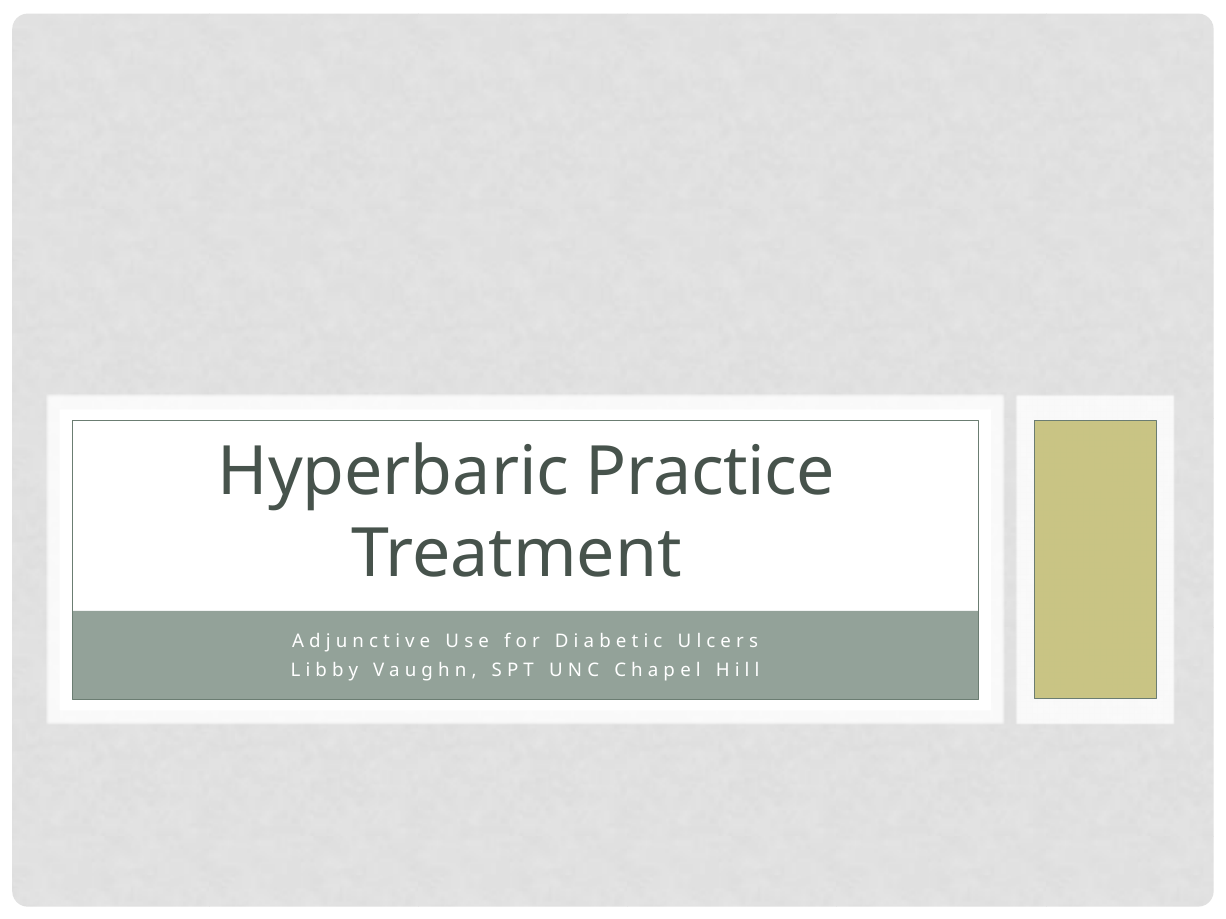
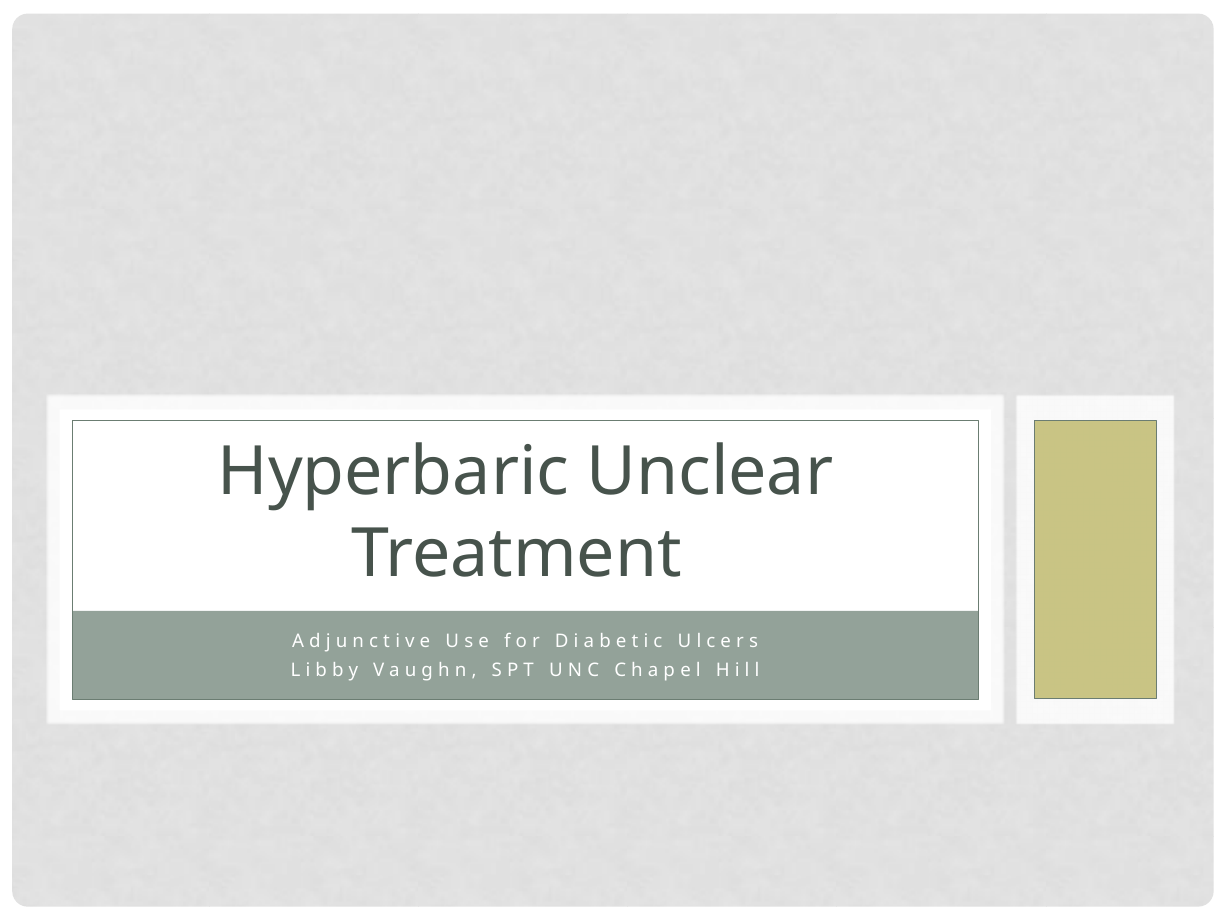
Practice: Practice -> Unclear (710, 472)
